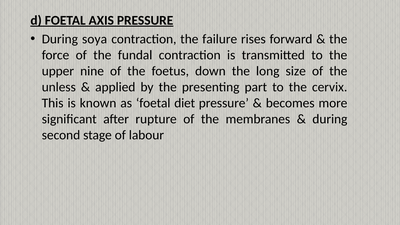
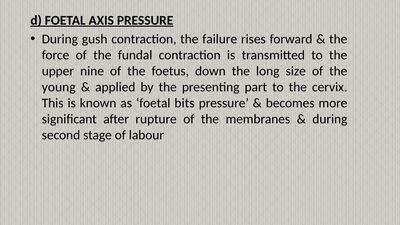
soya: soya -> gush (95, 39)
unless: unless -> young (59, 87)
diet: diet -> bits (185, 103)
